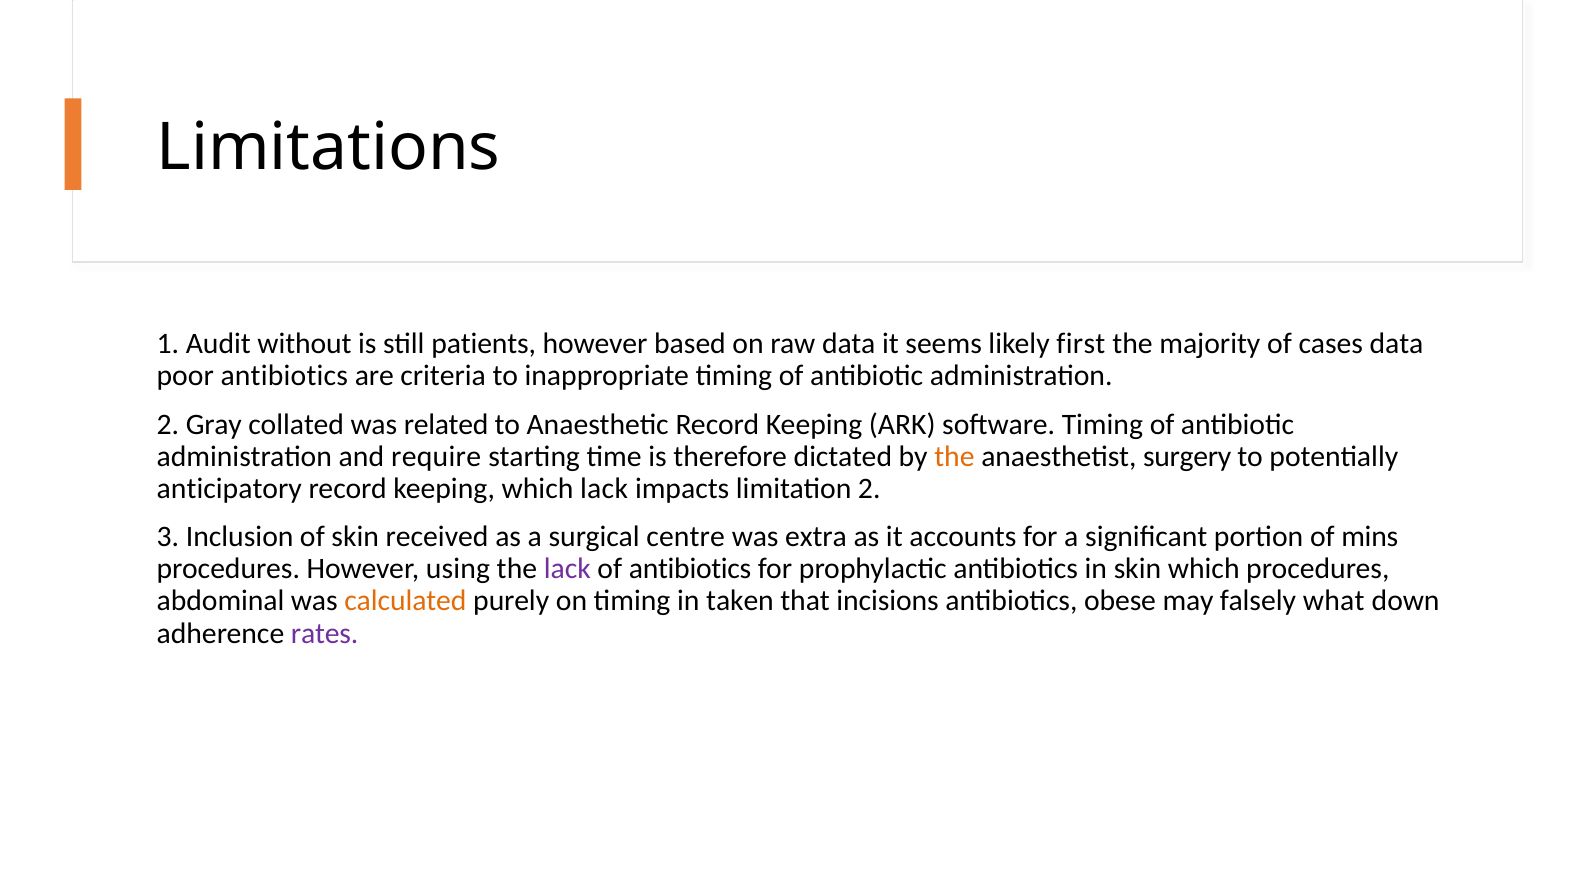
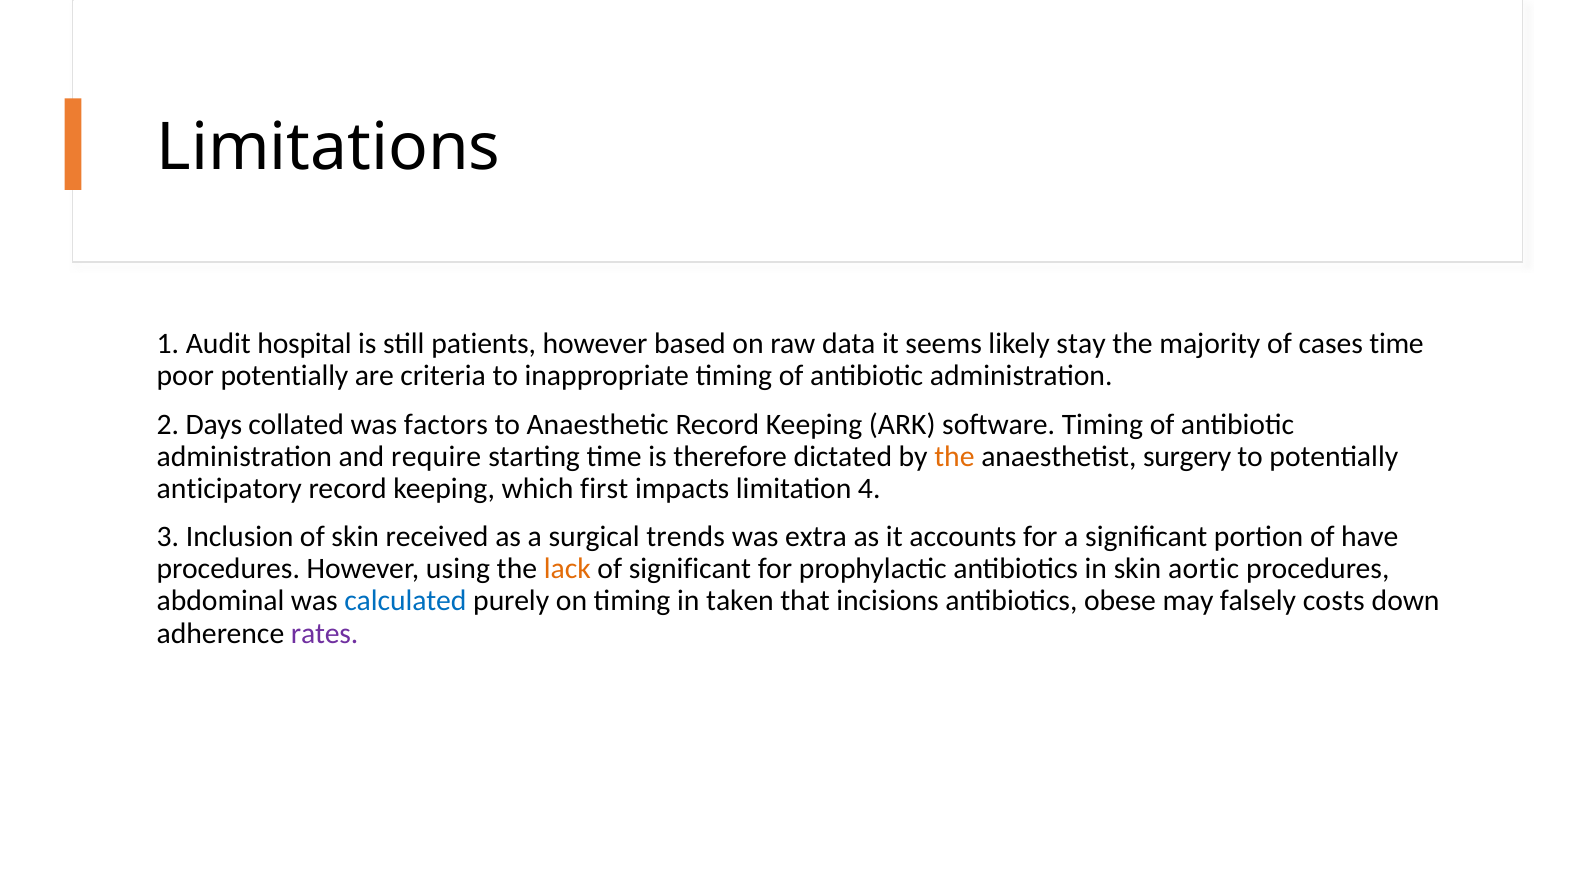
without: without -> hospital (305, 344)
first: first -> stay (1081, 344)
cases data: data -> time (1397, 344)
poor antibiotics: antibiotics -> potentially (284, 376)
Gray: Gray -> Days (214, 425)
related: related -> factors (446, 425)
which lack: lack -> first (604, 489)
limitation 2: 2 -> 4 (869, 489)
centre: centre -> trends (686, 537)
mins: mins -> have (1370, 537)
lack colour: purple -> orange (567, 569)
of antibiotics: antibiotics -> significant (690, 569)
skin which: which -> aortic (1204, 569)
calculated colour: orange -> blue (405, 601)
what: what -> costs (1334, 601)
